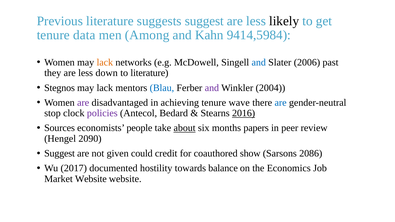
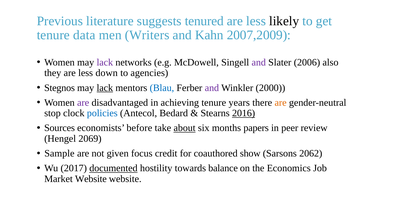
suggests suggest: suggest -> tenured (204, 21)
Among: Among -> Writers (147, 35)
9414,5984: 9414,5984 -> 2007,2009 (259, 35)
lack colour: orange -> purple (105, 62)
and colour: blue -> purple (259, 62)
past: past -> also (330, 62)
to literature: literature -> agencies (149, 73)
lack underline: none -> present (105, 88)
2004: 2004 -> 2000 (270, 88)
wave: wave -> years (239, 103)
are colour: blue -> orange (281, 103)
policies colour: purple -> blue (102, 113)
people: people -> before (139, 128)
2090: 2090 -> 2069 (90, 139)
Suggest: Suggest -> Sample (59, 154)
could: could -> focus (142, 154)
2086: 2086 -> 2062 (311, 154)
documented underline: none -> present (113, 168)
